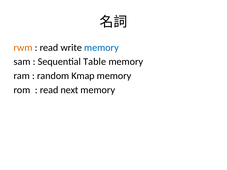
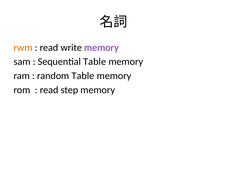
memory colour: blue -> purple (101, 48)
random Kmap: Kmap -> Table (83, 76)
next: next -> step (69, 90)
